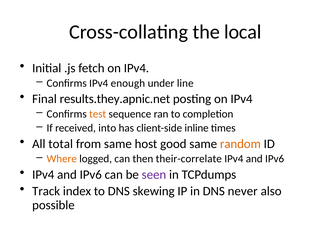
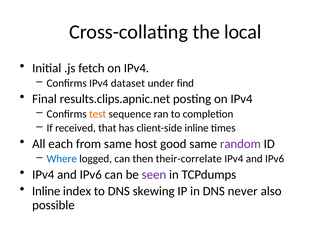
enough: enough -> dataset (128, 83)
line: line -> find (185, 83)
results.they.apnic.net: results.they.apnic.net -> results.clips.apnic.net (115, 99)
into: into -> that (107, 128)
total: total -> each (61, 144)
random colour: orange -> purple (240, 144)
Where colour: orange -> blue (62, 159)
Track: Track -> Inline (46, 191)
